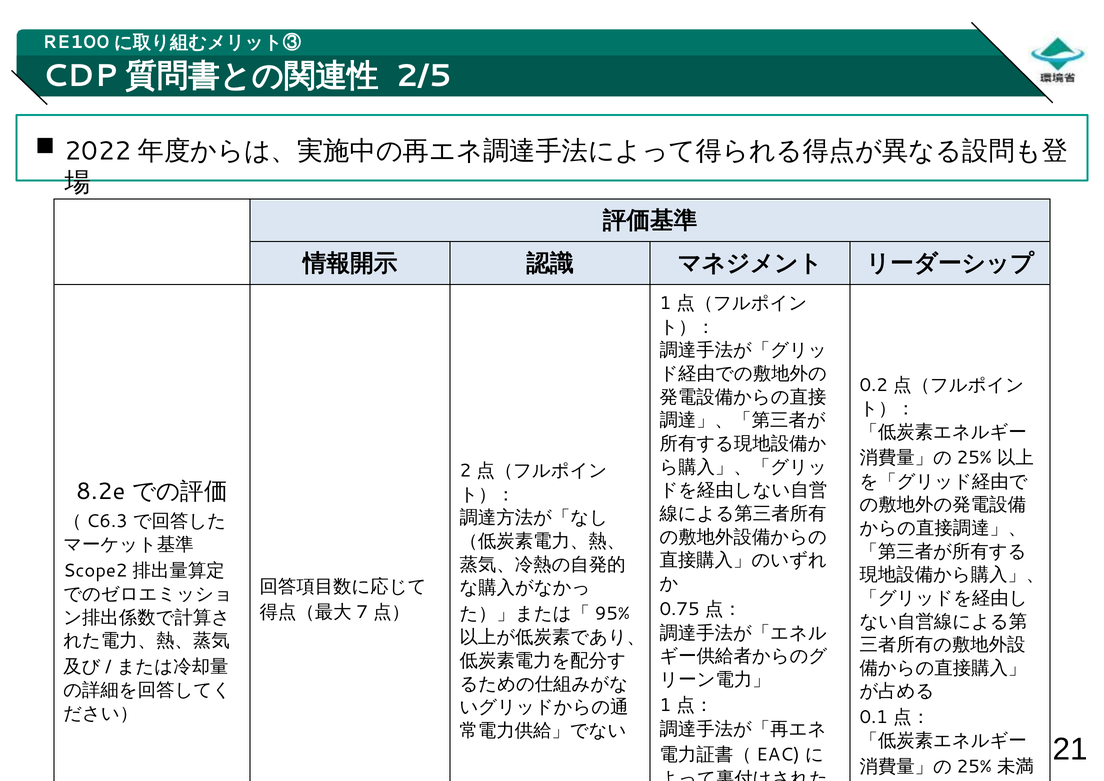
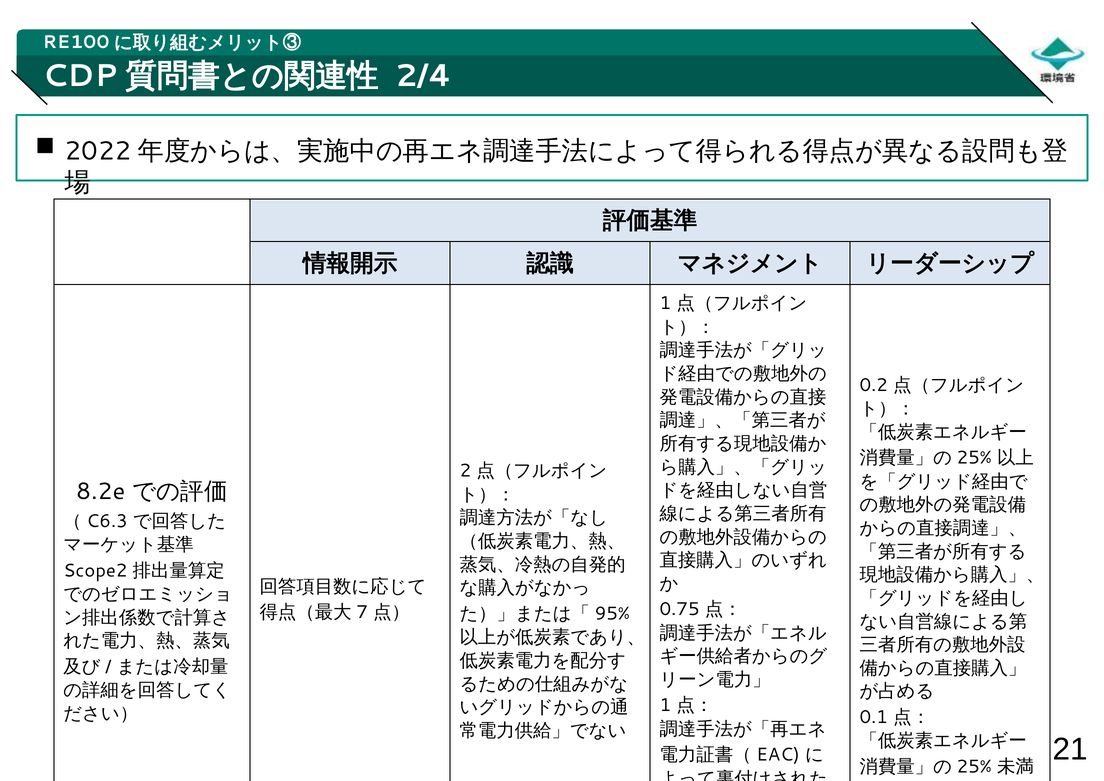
2/5: 2/5 -> 2/4 (424, 76)
